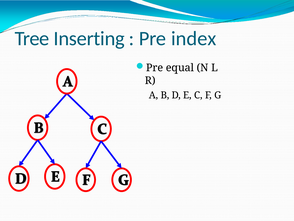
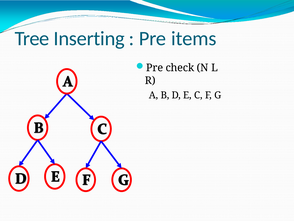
index: index -> items (194, 38)
equal: equal -> check (180, 68)
